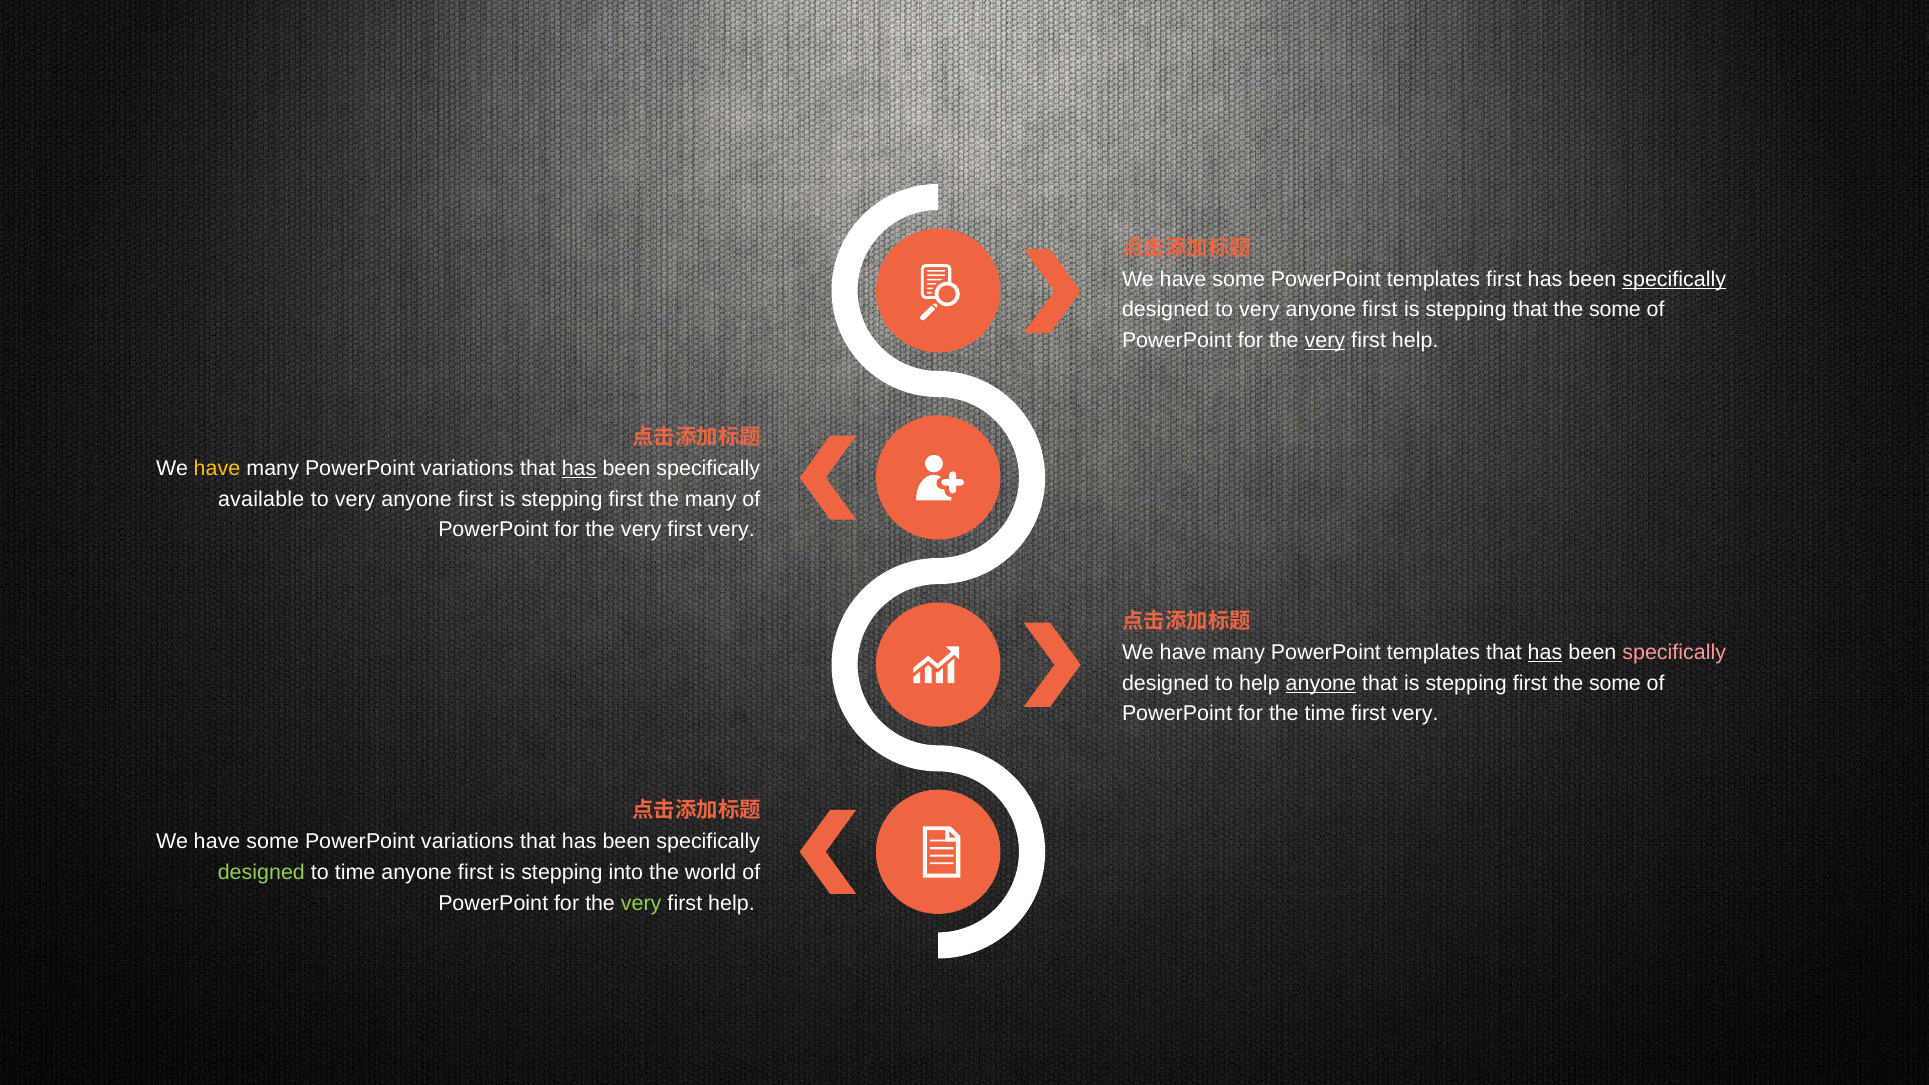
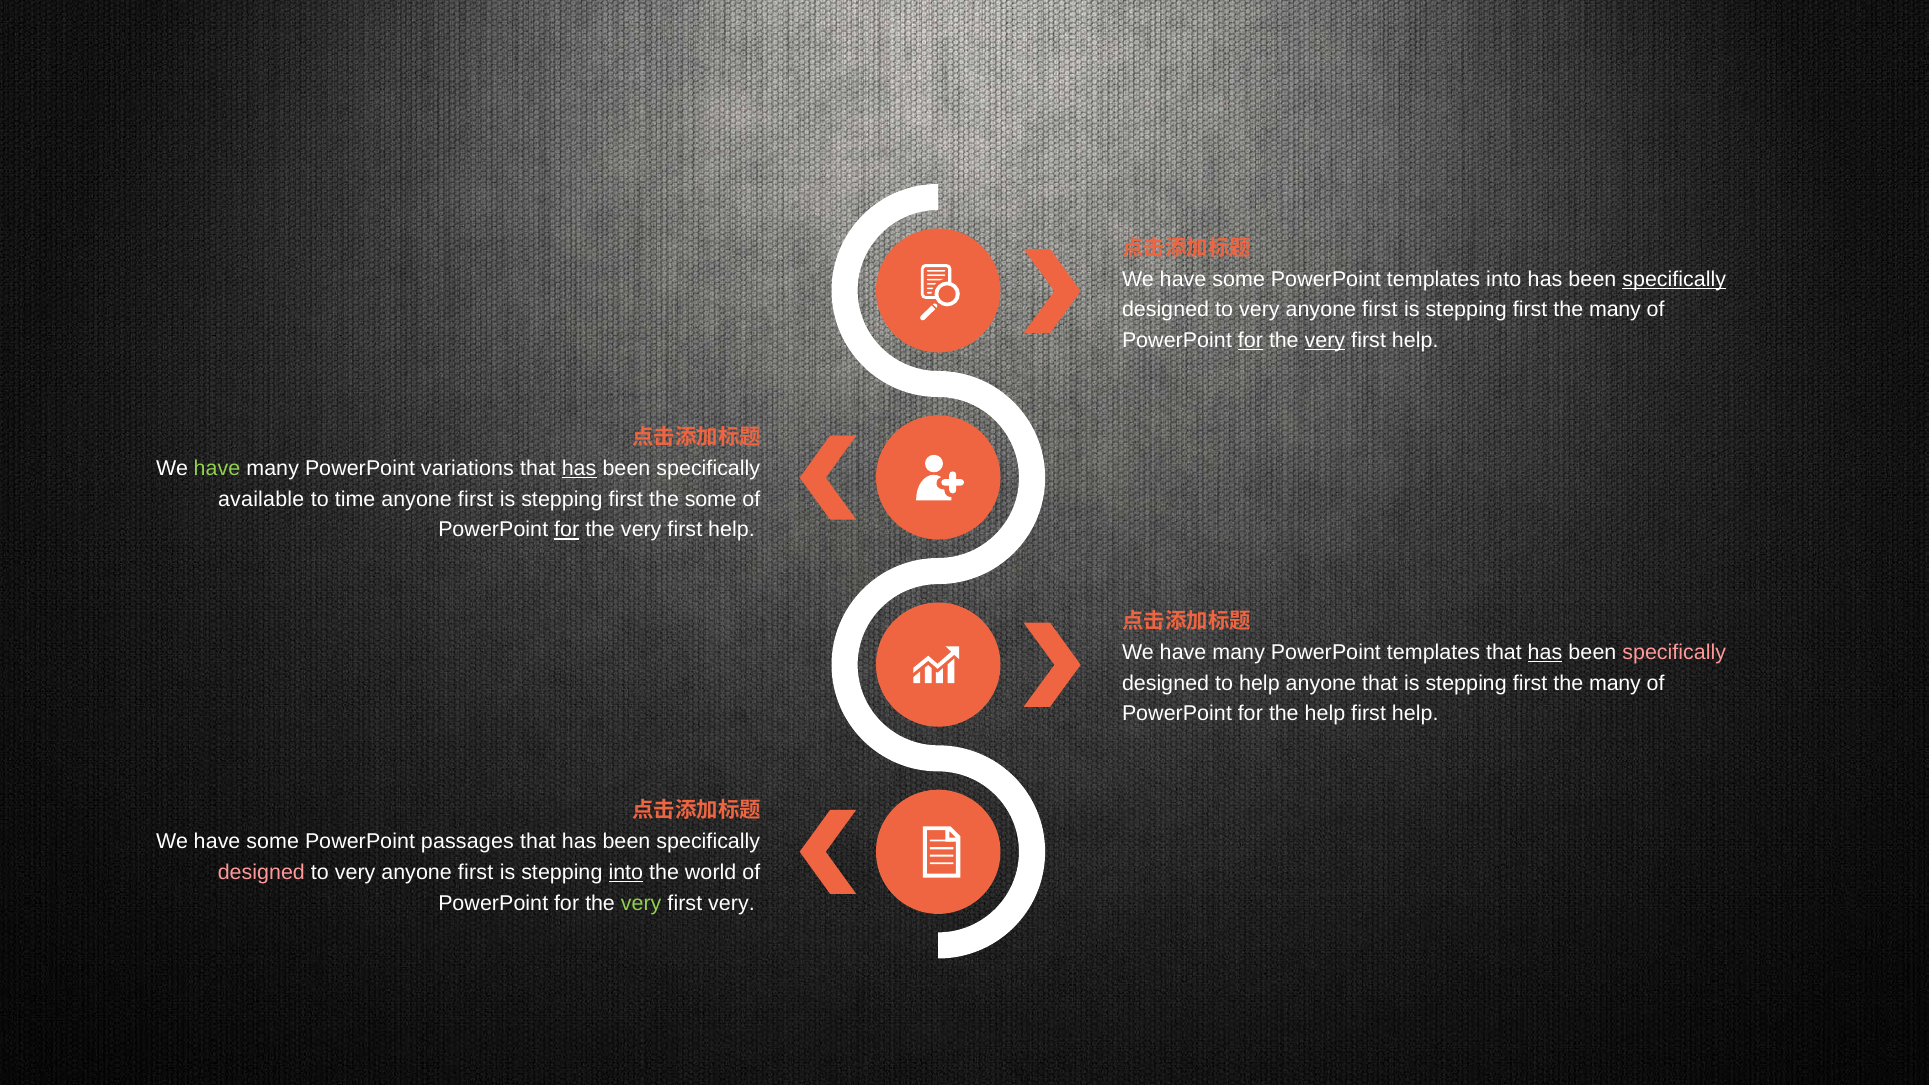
templates first: first -> into (1504, 279)
that: that -> first (1530, 310)
some: some -> many (1615, 310)
for underline: none -> present (1250, 341)
have colour: yellow -> light green (217, 468)
very: very -> time (355, 499)
the many: many -> some (711, 499)
for underline: none -> present (567, 530)
very: very -> help (731, 530)
anyone underline: present -> none (1321, 683)
some: some -> many (1615, 683)
the time: time -> help (1325, 714)
very: very -> help (1415, 714)
variations: variations -> passages (467, 842)
designed colour: light green -> pink (261, 872)
time: time -> very (355, 872)
into underline: none -> present (626, 872)
help: help -> very (731, 903)
